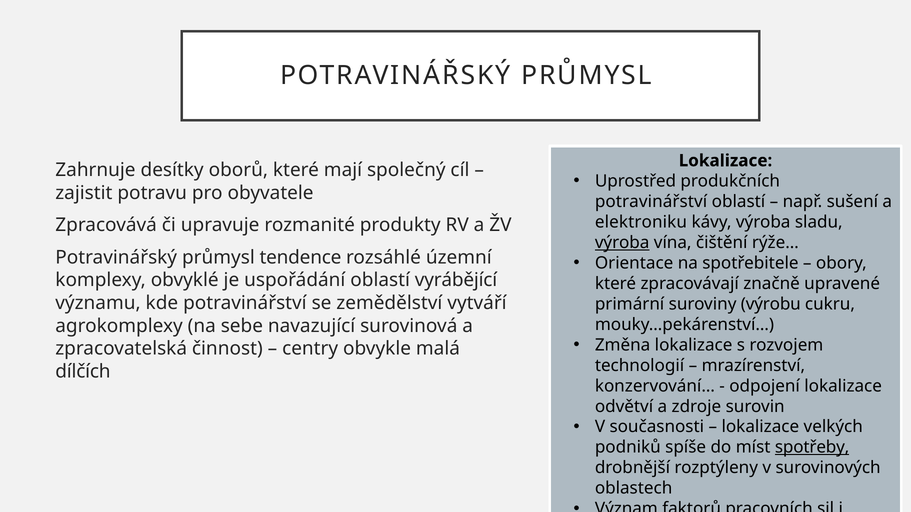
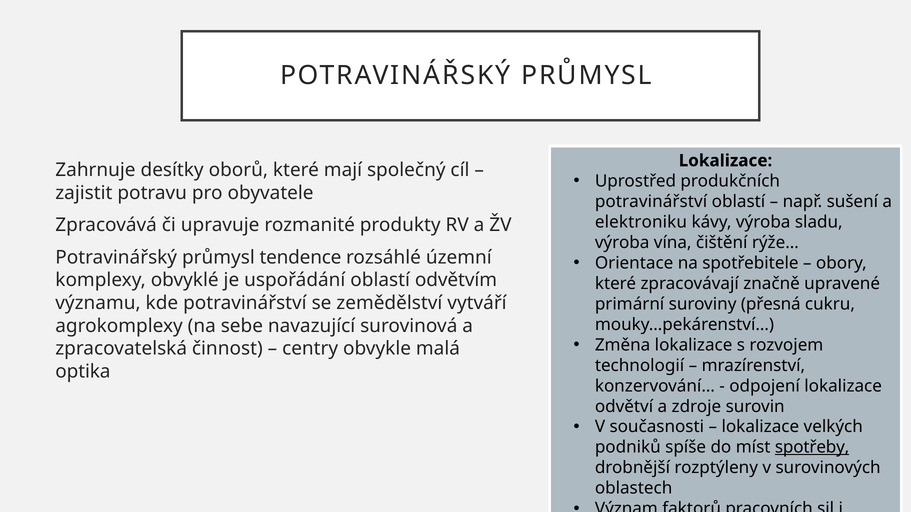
výroba underline: present -> none (622, 243)
vyrábějící: vyrábějící -> odvětvím (456, 280)
výrobu: výrobu -> přesná (771, 304)
dílčích: dílčích -> optika (83, 372)
